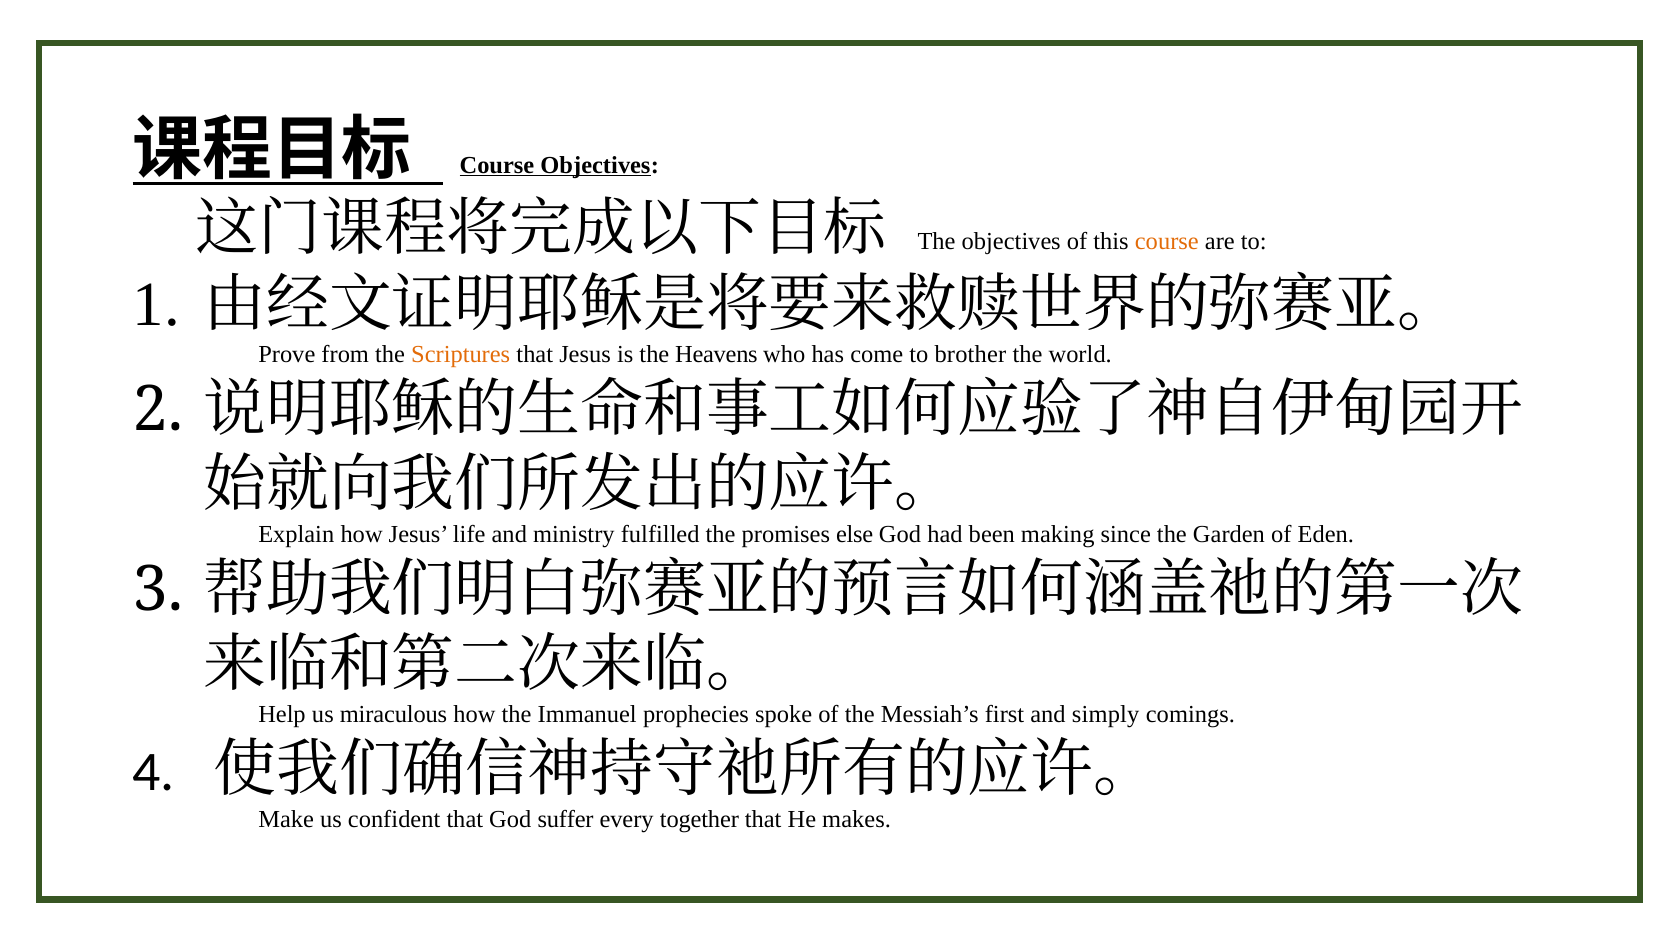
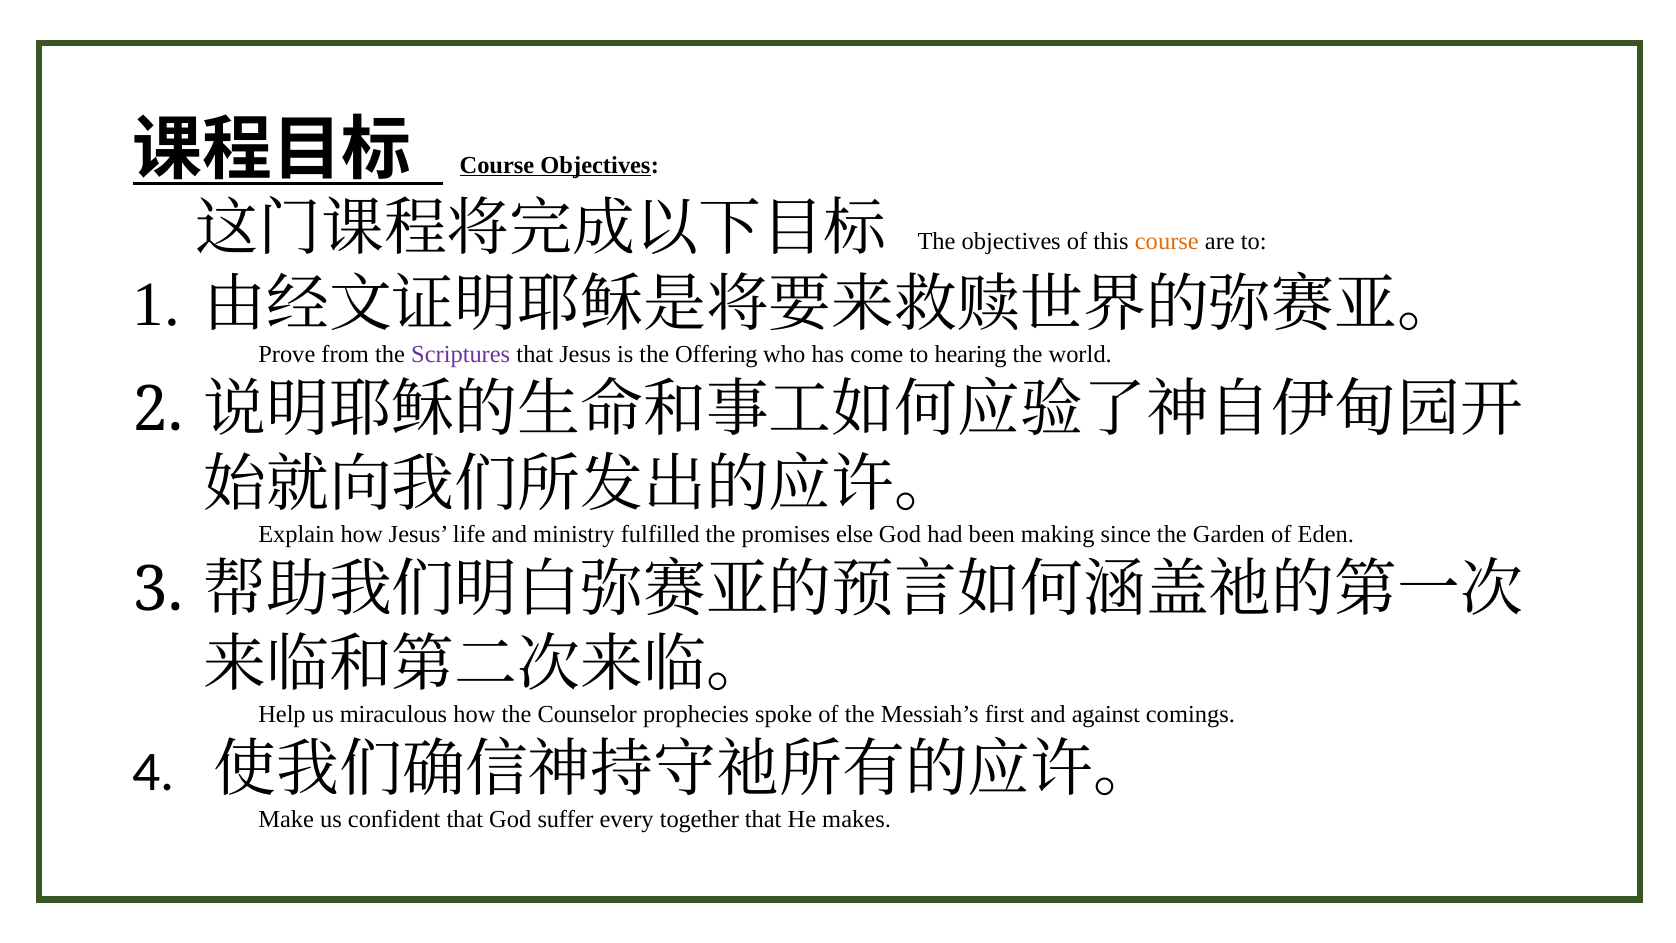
Scriptures colour: orange -> purple (461, 354)
Heavens: Heavens -> Offering (716, 354)
brother: brother -> hearing (971, 354)
Immanuel: Immanuel -> Counselor (587, 715)
simply: simply -> against (1106, 715)
